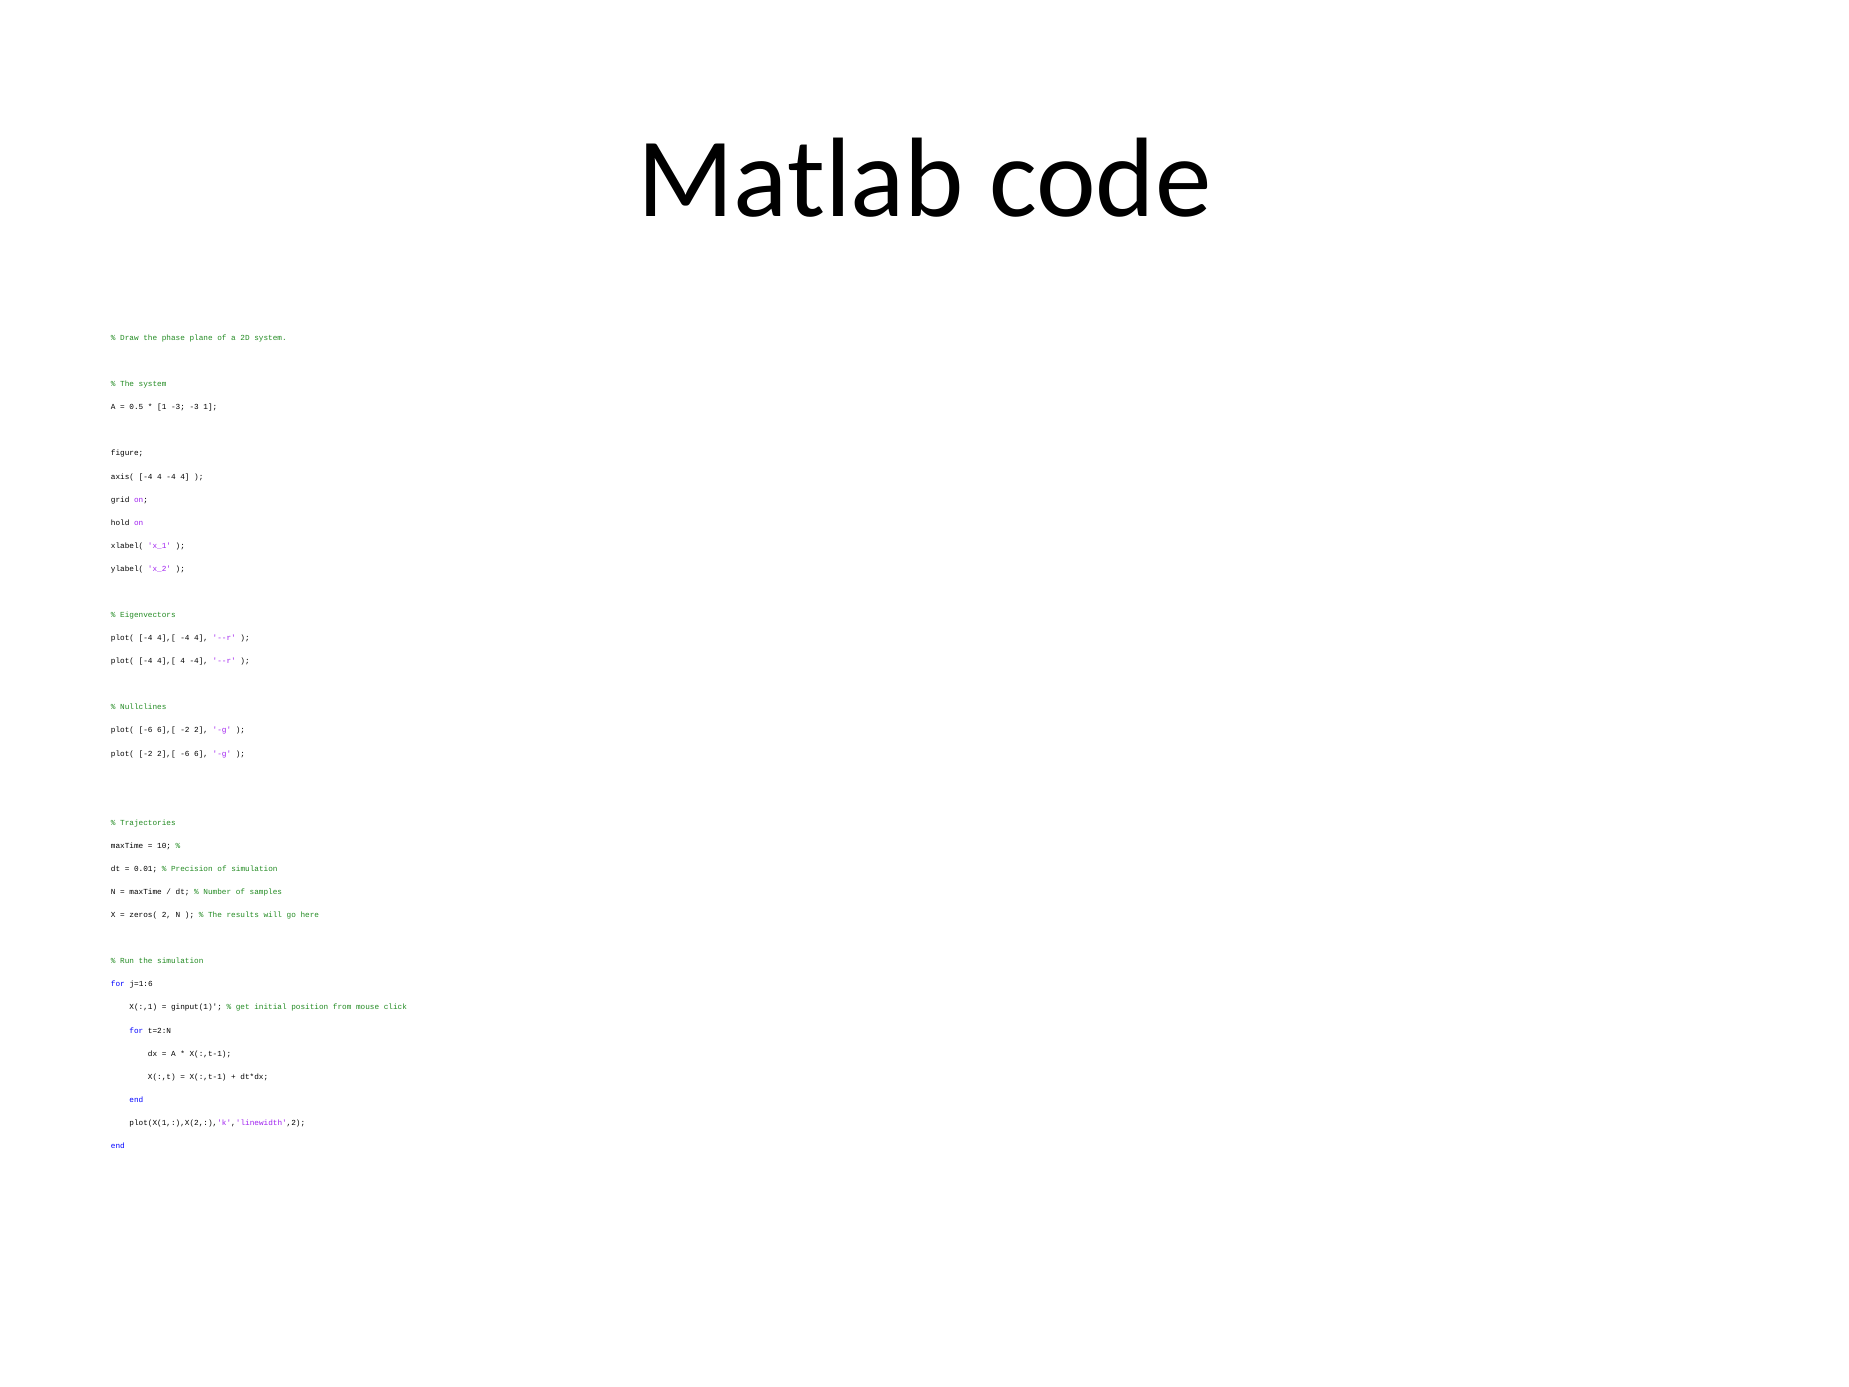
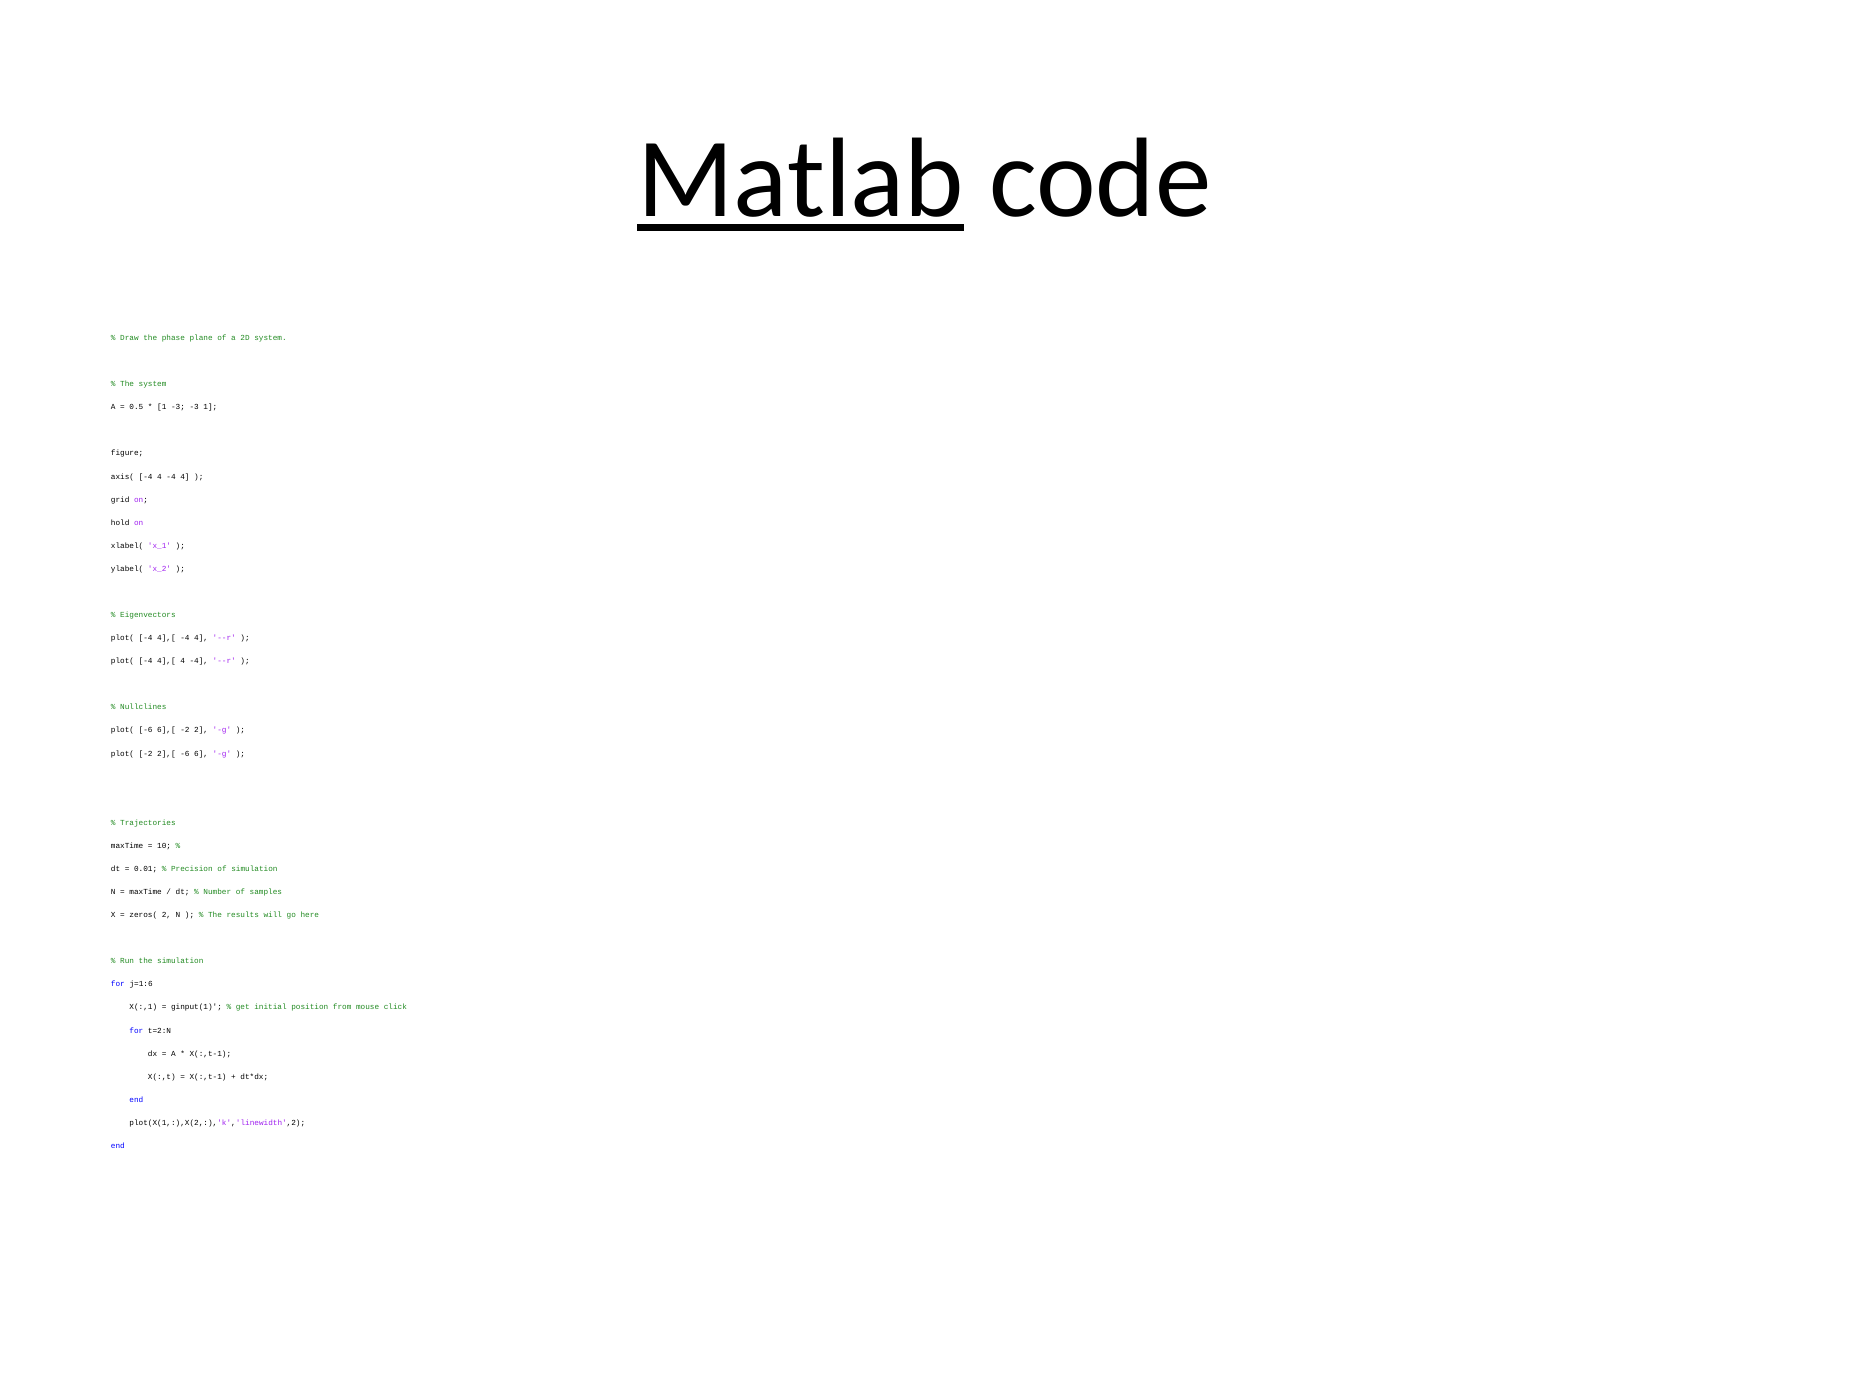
Matlab underline: none -> present (801, 179)
